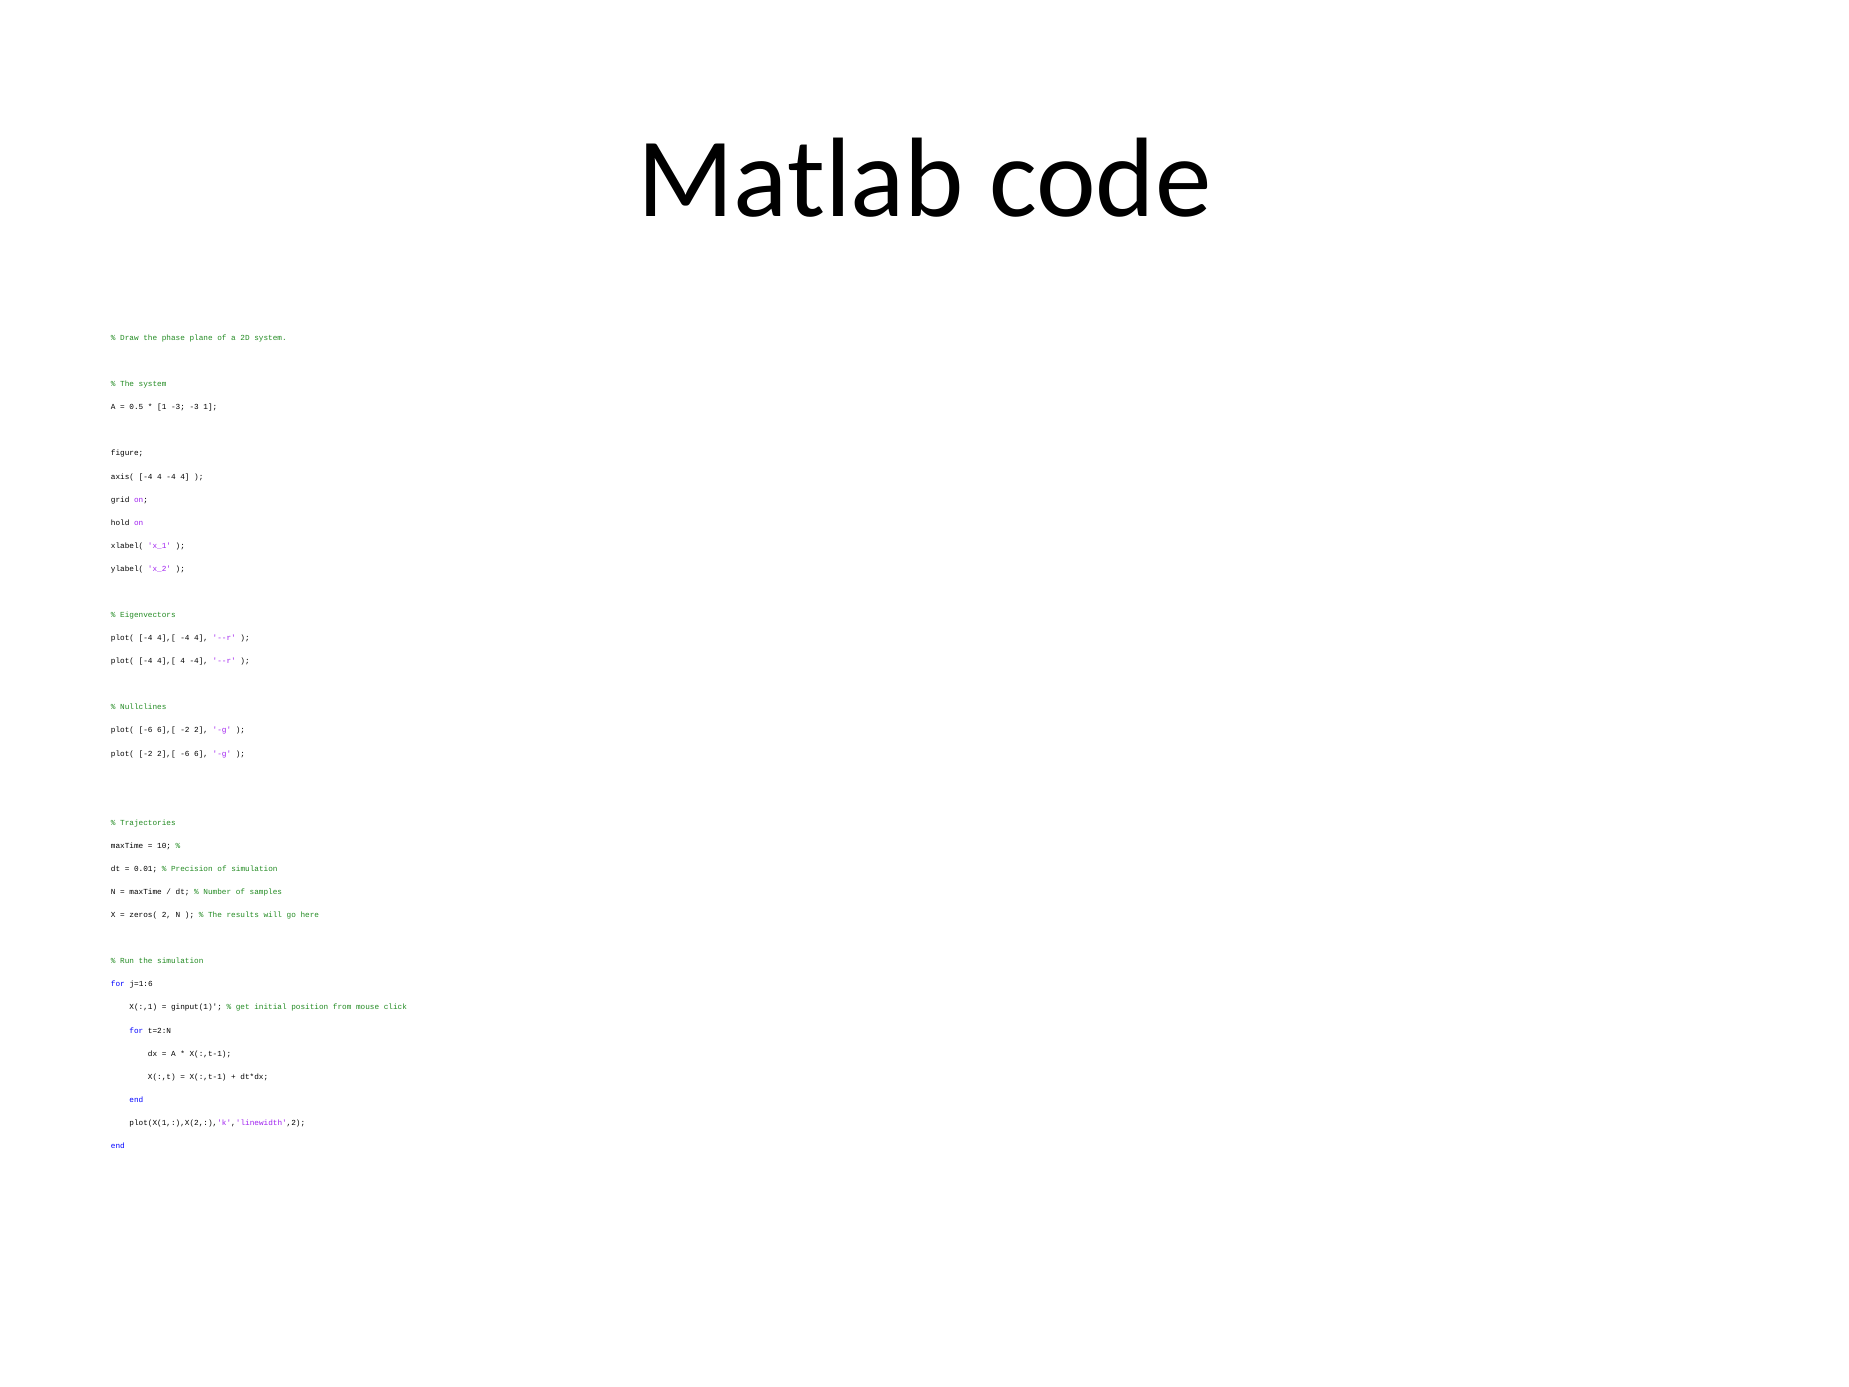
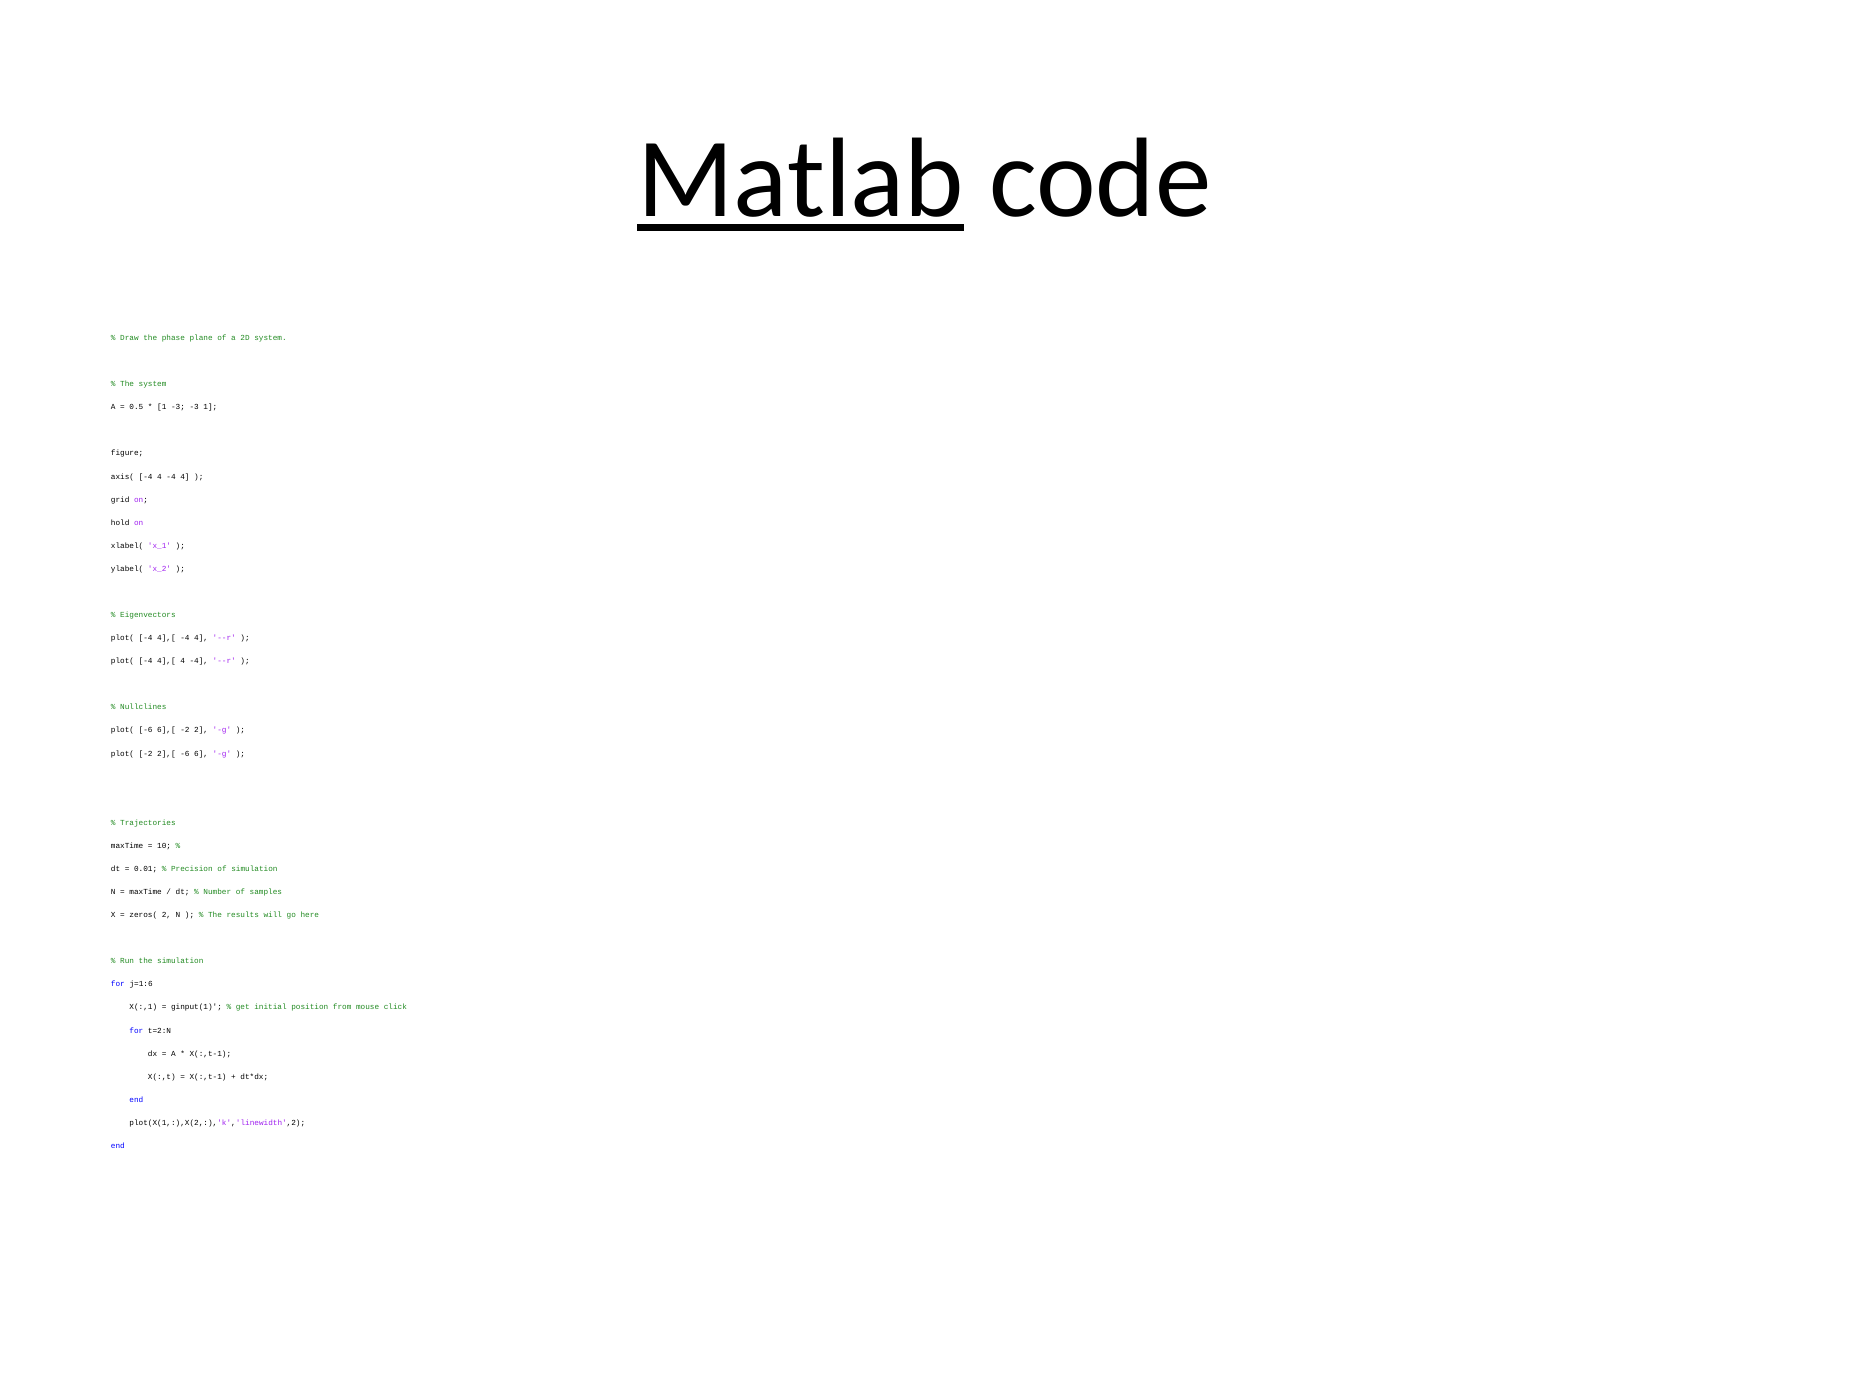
Matlab underline: none -> present (801, 179)
